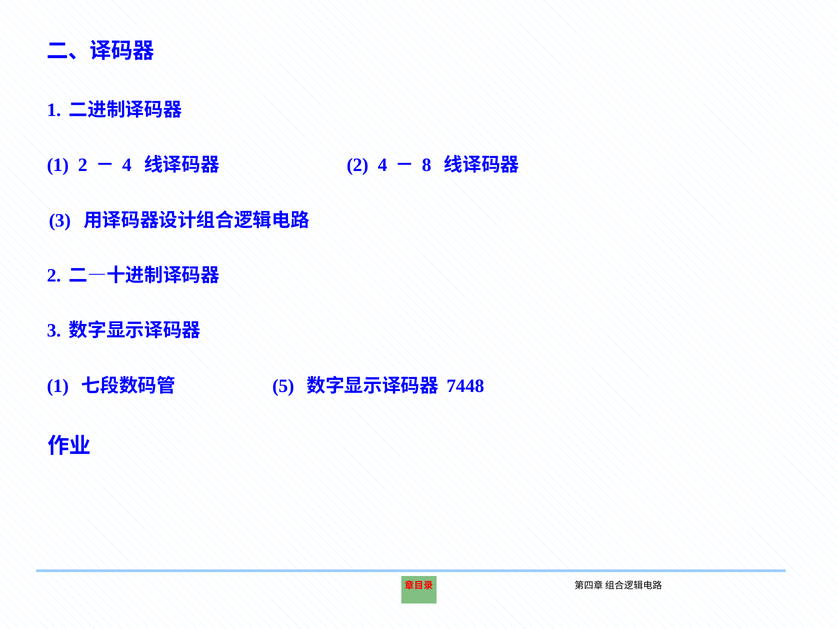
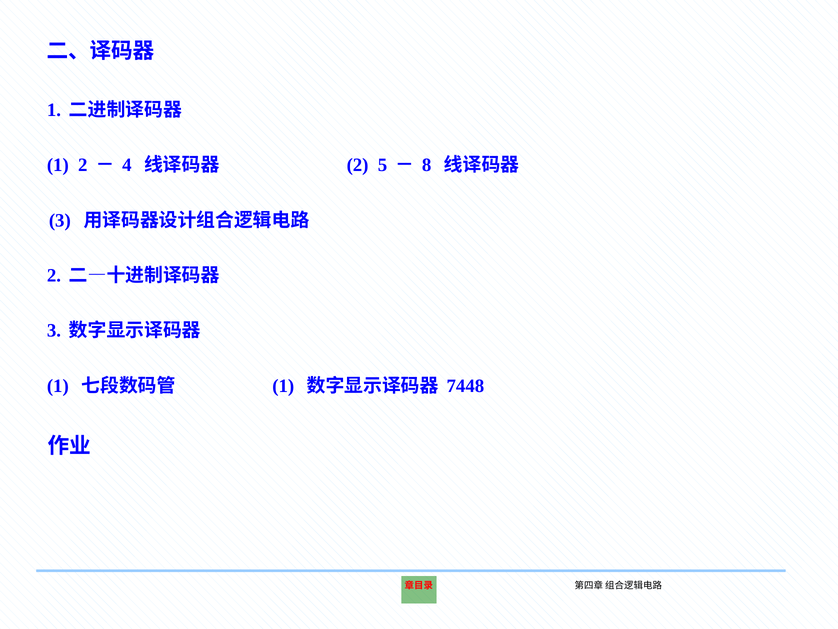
2 4: 4 -> 5 (383, 165)
5: 5 -> 1 (283, 386)
